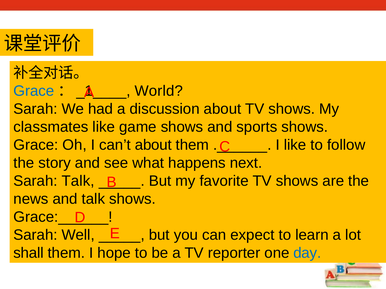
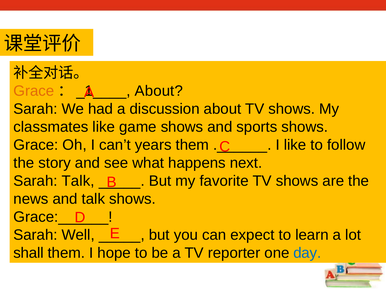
Grace colour: blue -> orange (34, 91)
World: World -> About (159, 91)
can’t about: about -> years (153, 145)
